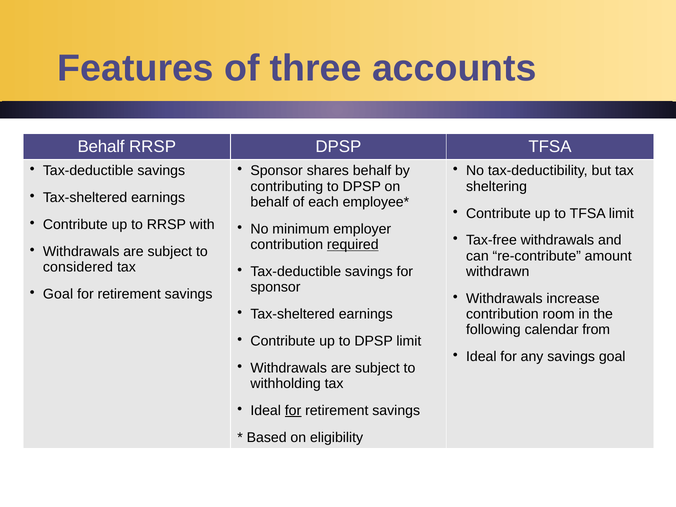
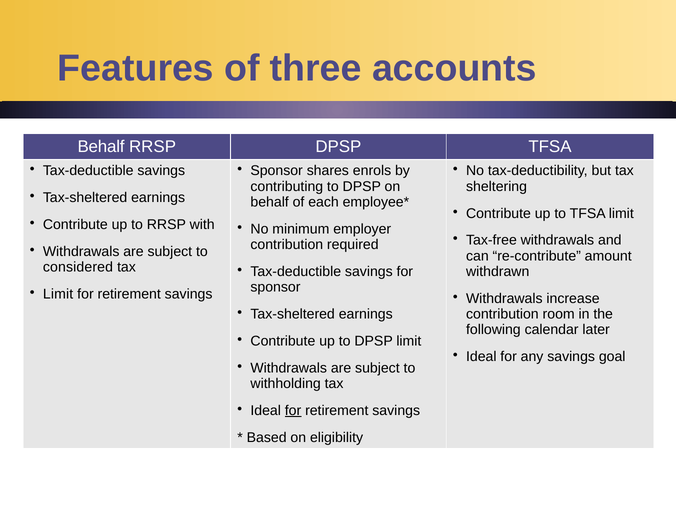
shares behalf: behalf -> enrols (372, 171)
required underline: present -> none (353, 245)
Goal: Goal -> Limit (58, 294)
from: from -> later (596, 330)
